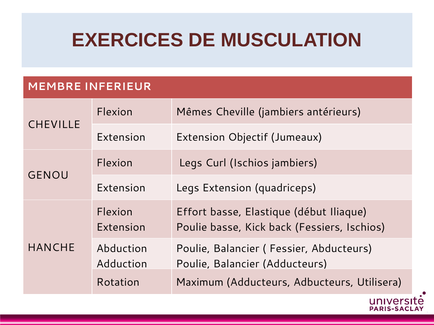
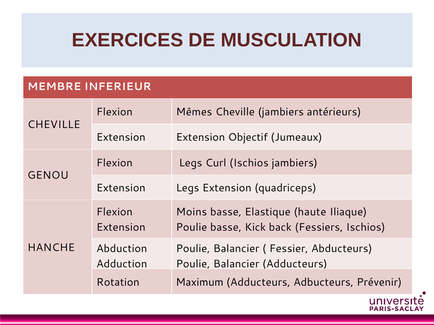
Effort: Effort -> Moins (191, 212)
début: début -> haute (310, 212)
Utilisera: Utilisera -> Prévenir (379, 283)
